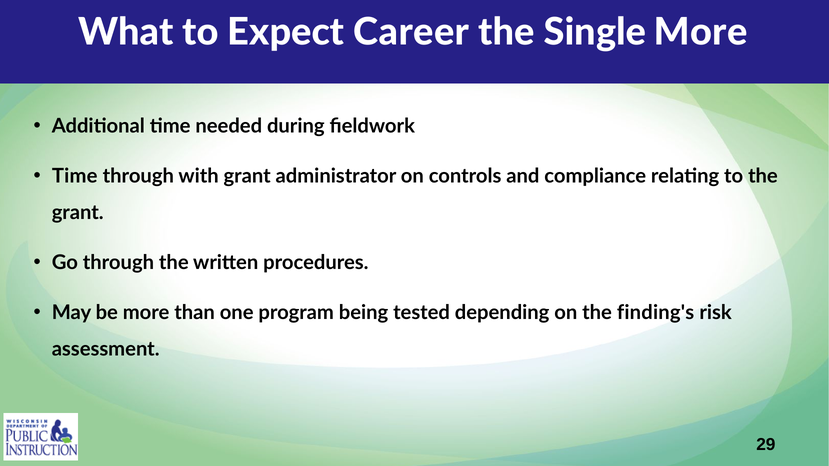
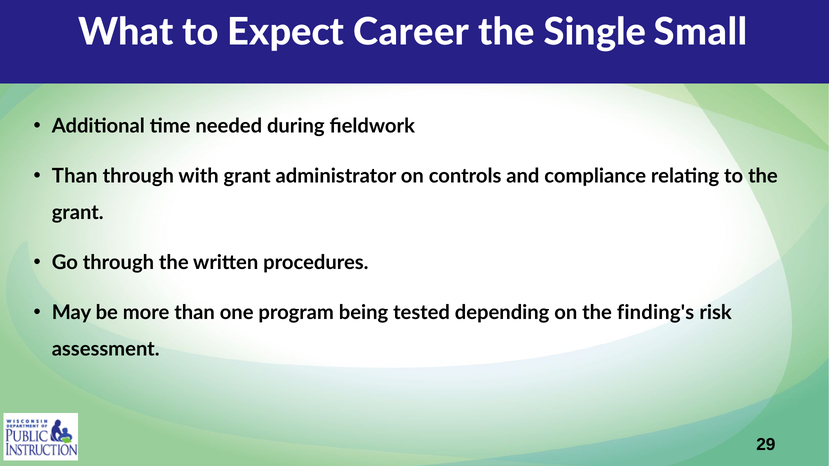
Single More: More -> Small (701, 32)
Time: Time -> Than (75, 176)
